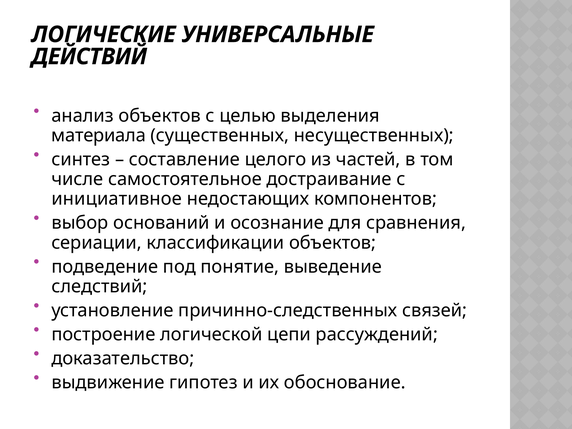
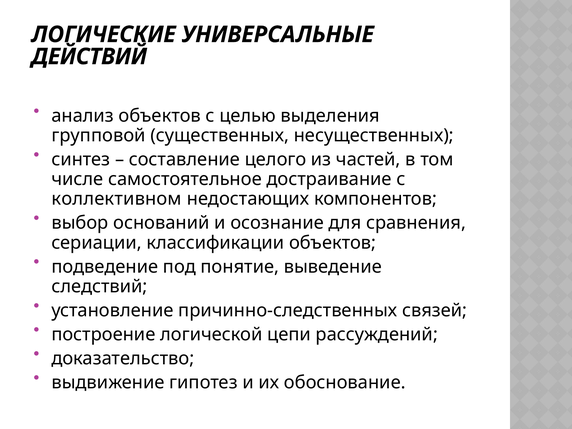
материала: материала -> групповой (98, 135)
инициативное: инициативное -> коллективном (117, 199)
